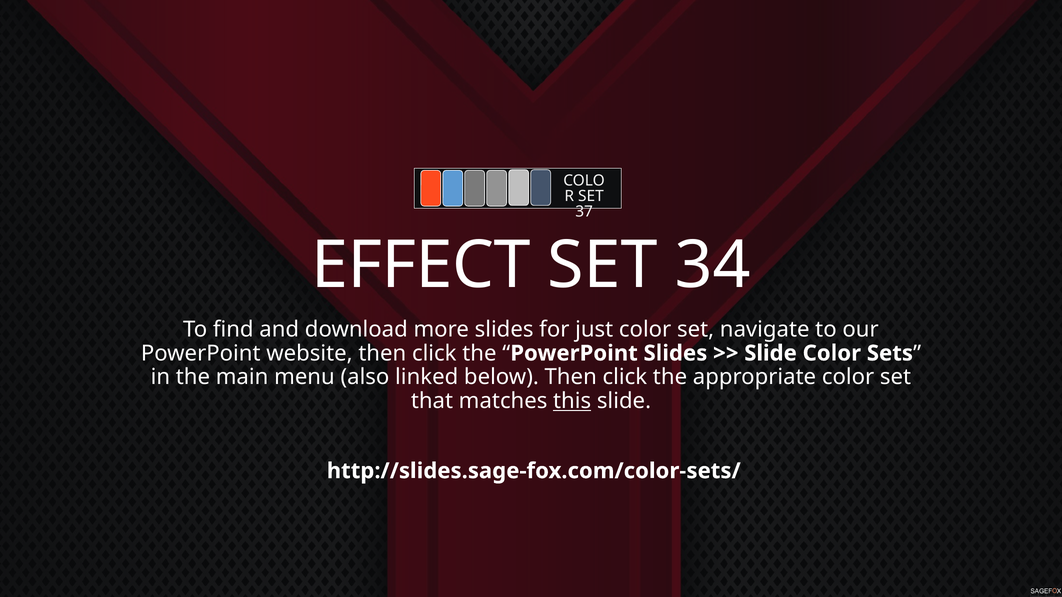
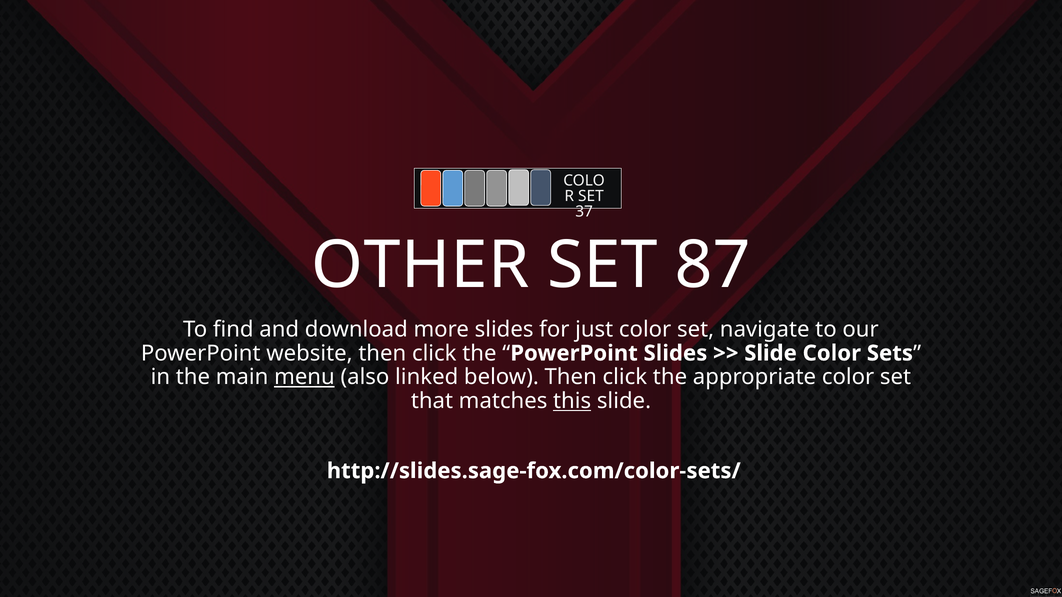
EFFECT: EFFECT -> OTHER (420, 265)
34: 34 -> 87 (713, 265)
menu underline: none -> present (304, 377)
